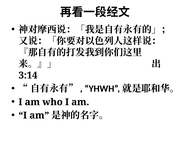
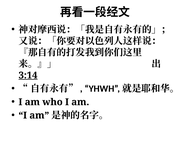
3:14 underline: none -> present (28, 75)
